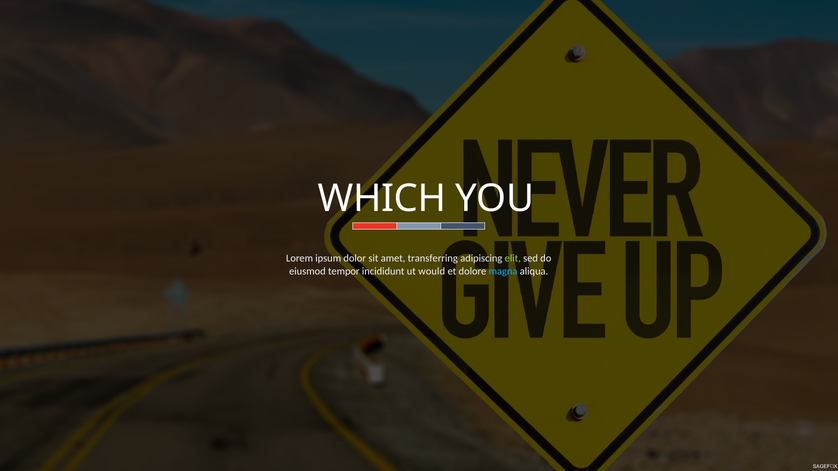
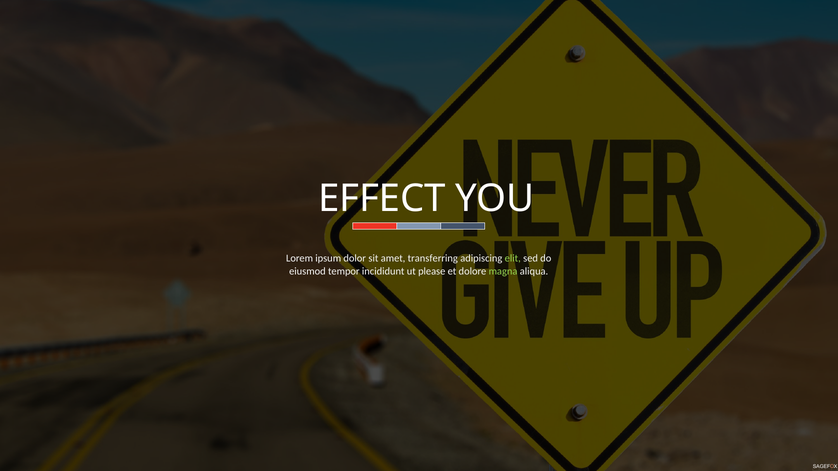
WHICH: WHICH -> EFFECT (382, 199)
would: would -> please (432, 271)
magna colour: light blue -> light green (503, 271)
